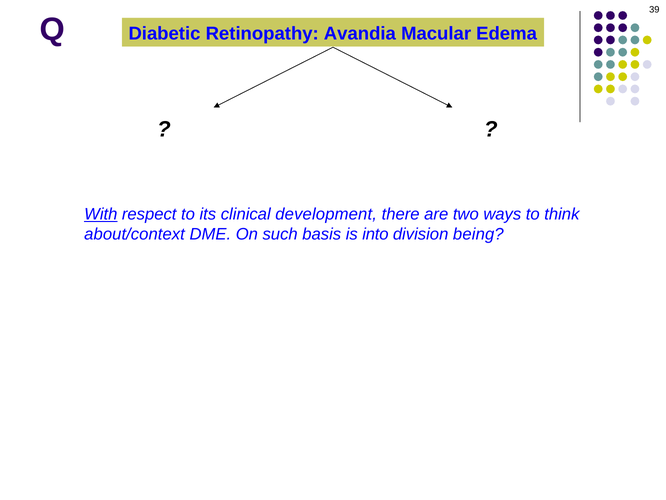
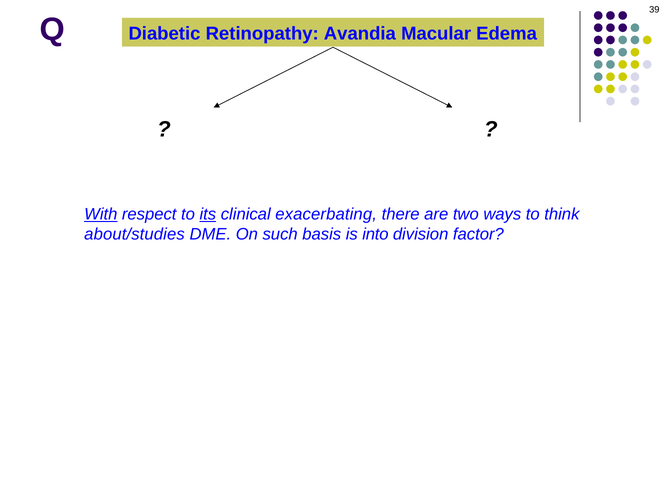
its underline: none -> present (208, 214)
development: development -> exacerbating (326, 214)
about/context: about/context -> about/studies (135, 234)
being: being -> factor (478, 234)
